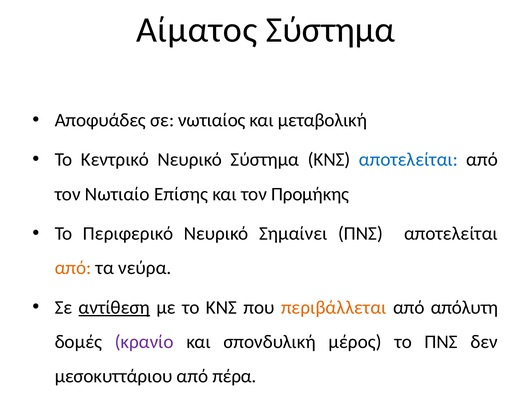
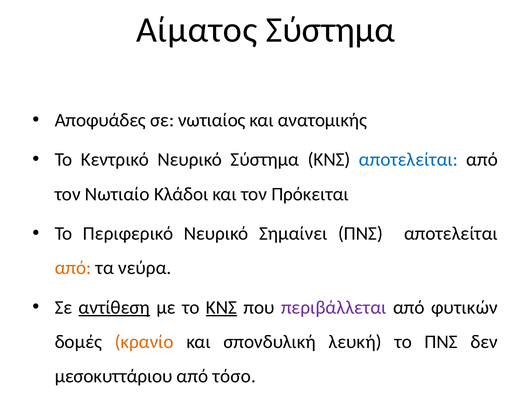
μεταβολική: μεταβολική -> ανατομικής (322, 120)
Επίσης: Επίσης -> Κλάδοι (181, 194)
Προμήκης: Προμήκης -> Πρόκειται (310, 194)
ΚΝΣ underline: none -> present (222, 308)
περιβάλλεται colour: orange -> purple (334, 308)
απόλυτη: απόλυτη -> φυτικών (464, 308)
κρανίο colour: purple -> orange (144, 342)
μέρος: μέρος -> λευκή (355, 342)
πέρα: πέρα -> τόσο (234, 377)
